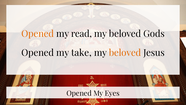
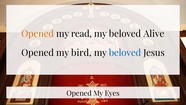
Gods: Gods -> Alive (154, 34)
take: take -> bird (81, 53)
beloved colour: orange -> blue (125, 53)
